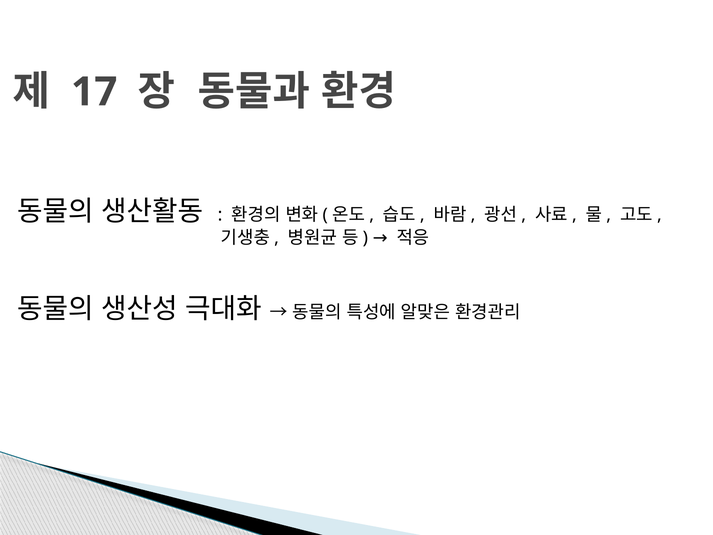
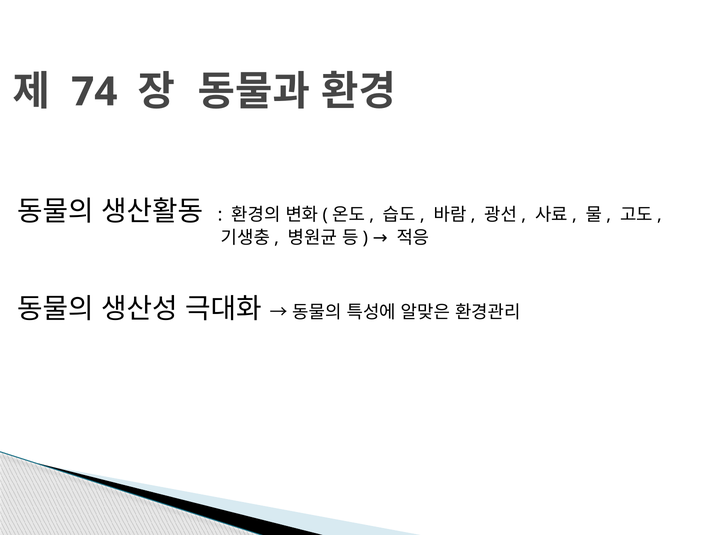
17: 17 -> 74 (94, 92)
